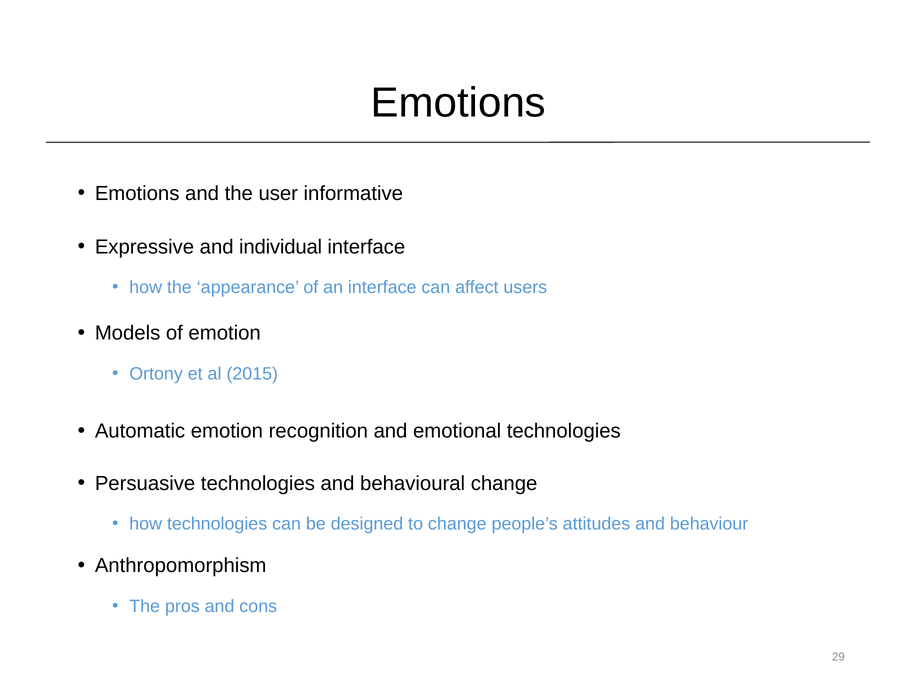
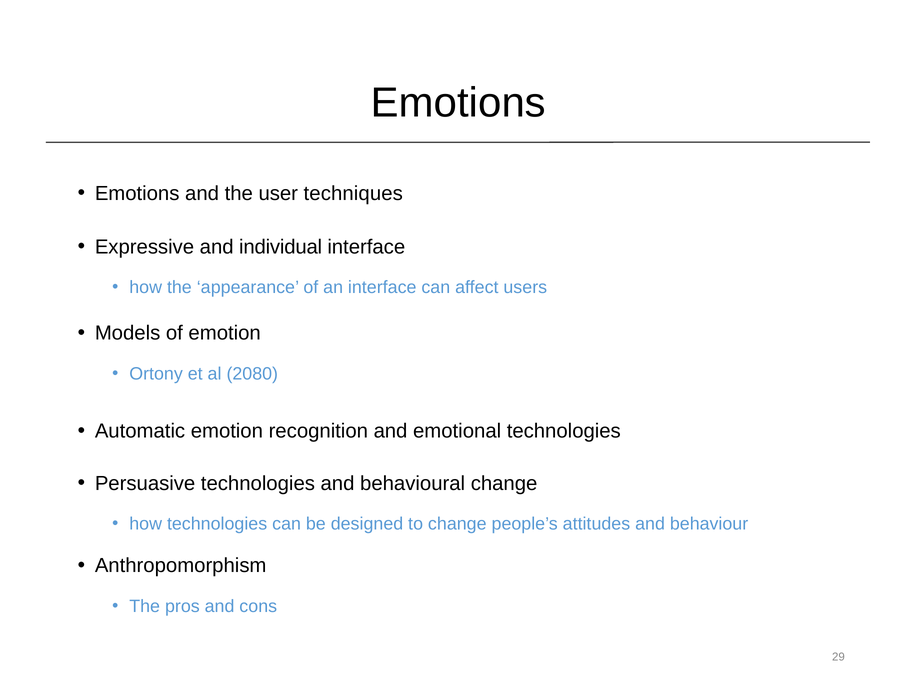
informative: informative -> techniques (353, 193)
2015: 2015 -> 2080 (252, 374)
